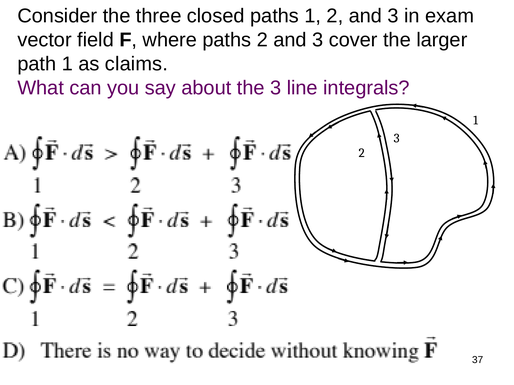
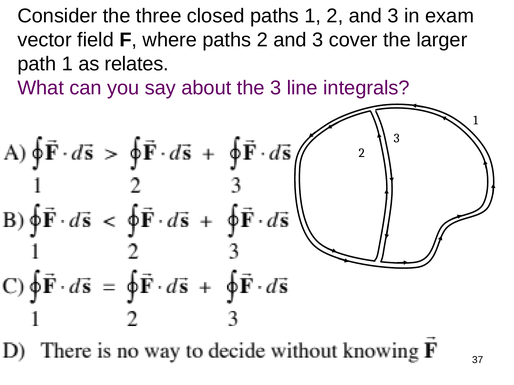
claims: claims -> relates (137, 64)
